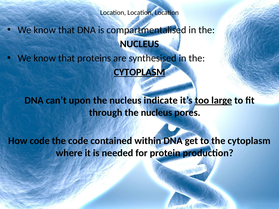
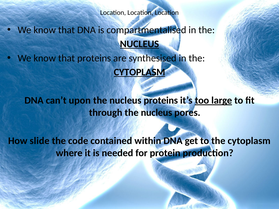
NUCLEUS underline: none -> present (139, 44)
nucleus indicate: indicate -> proteins (161, 101)
How code: code -> slide (40, 141)
